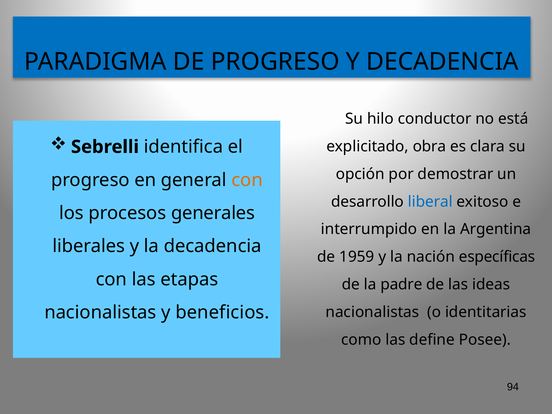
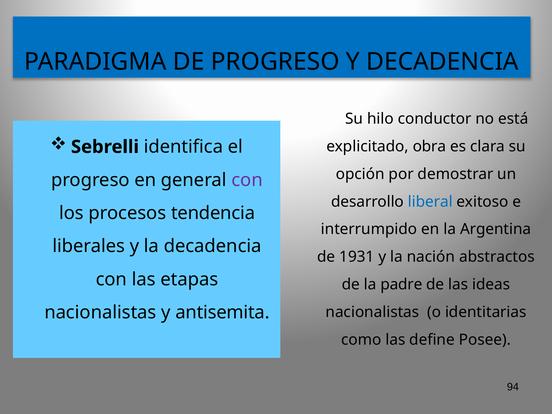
con colour: orange -> purple (247, 180)
generales: generales -> tendencia (213, 213)
1959: 1959 -> 1931 (357, 257)
específicas: específicas -> abstractos (497, 257)
beneficios: beneficios -> antisemita (223, 312)
